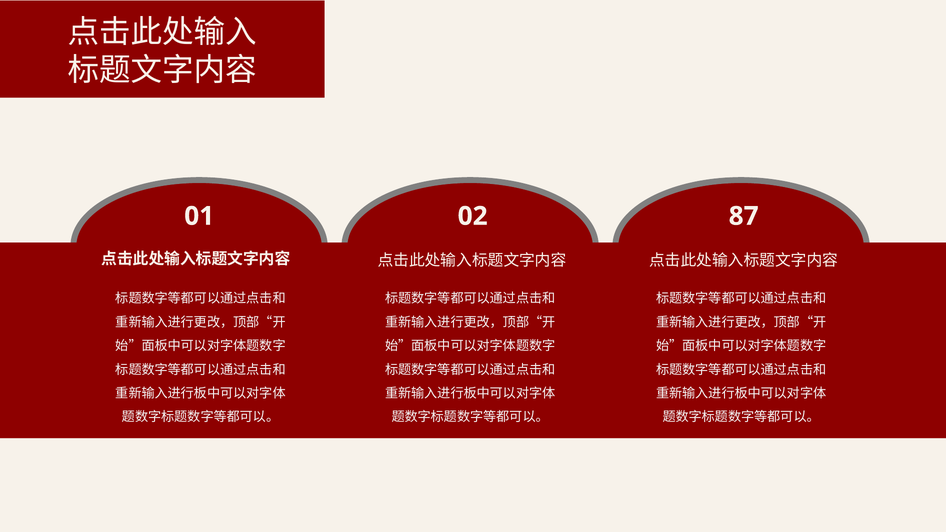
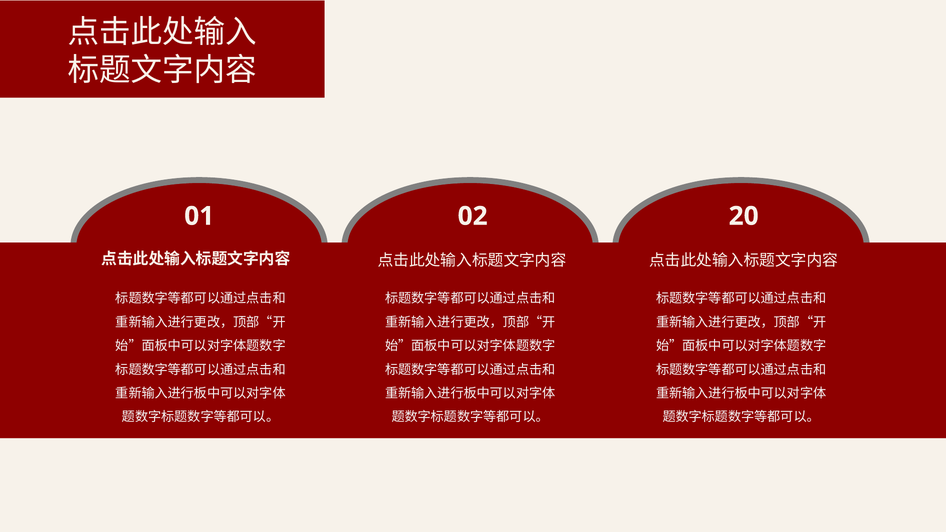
87: 87 -> 20 (744, 216)
